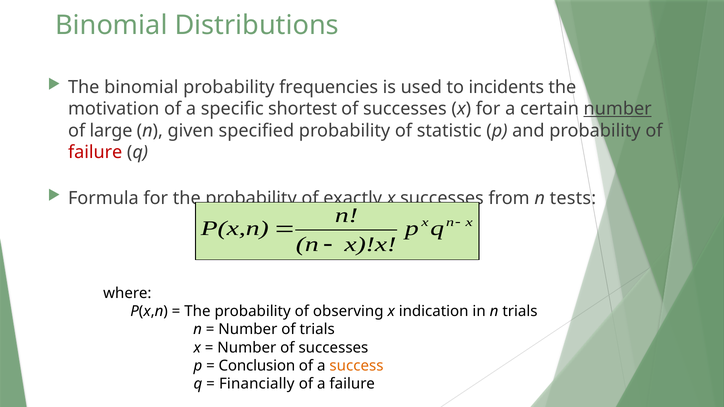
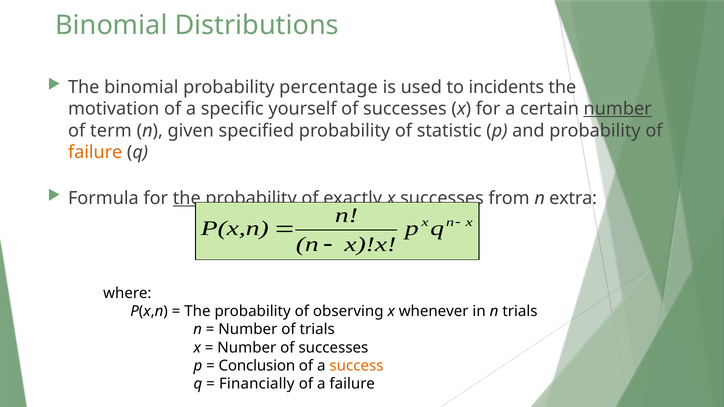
frequencies: frequencies -> percentage (329, 87)
shortest: shortest -> yourself (303, 109)
large: large -> term (111, 131)
failure colour: red -> orange (95, 152)
the underline: none -> present (187, 198)
tests: tests -> extra (573, 198)
indication: indication -> whenever (434, 312)
